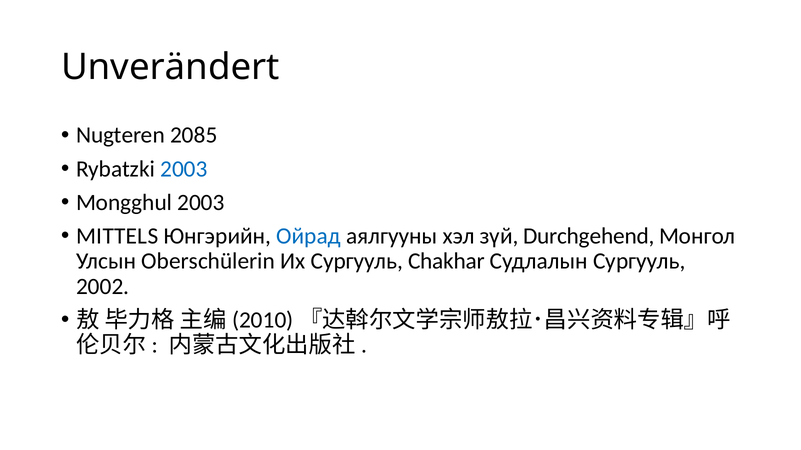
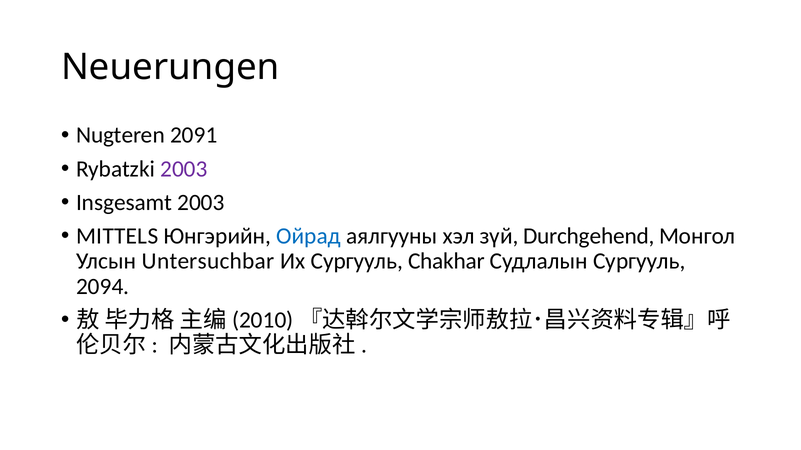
Unverändert: Unverändert -> Neuerungen (170, 67)
2085: 2085 -> 2091 (194, 135)
2003 colour: blue -> purple (184, 169)
Mongghul: Mongghul -> Insgesamt (124, 203)
Oberschülerin: Oberschülerin -> Untersuchbar (208, 261)
2002: 2002 -> 2094 (103, 287)
